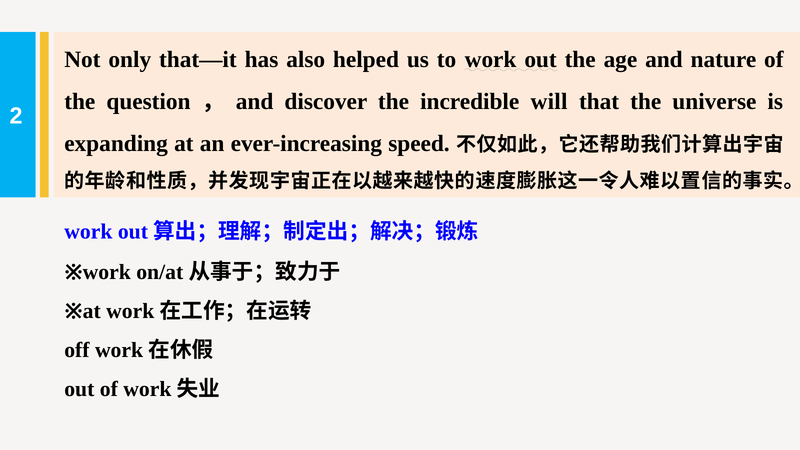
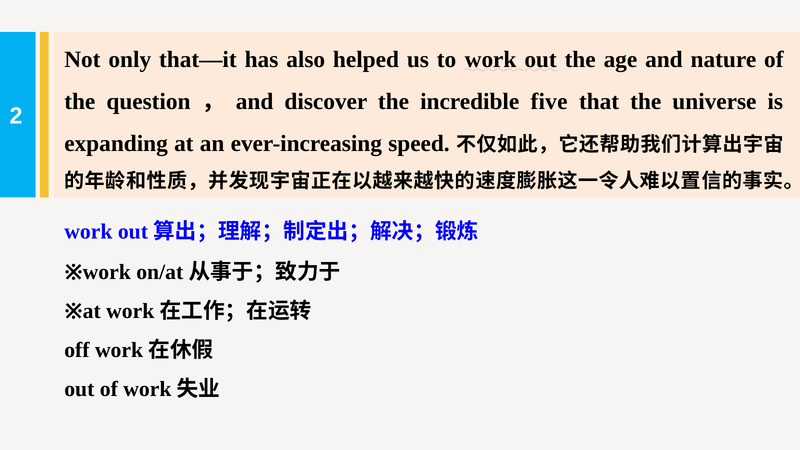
will: will -> five (549, 102)
